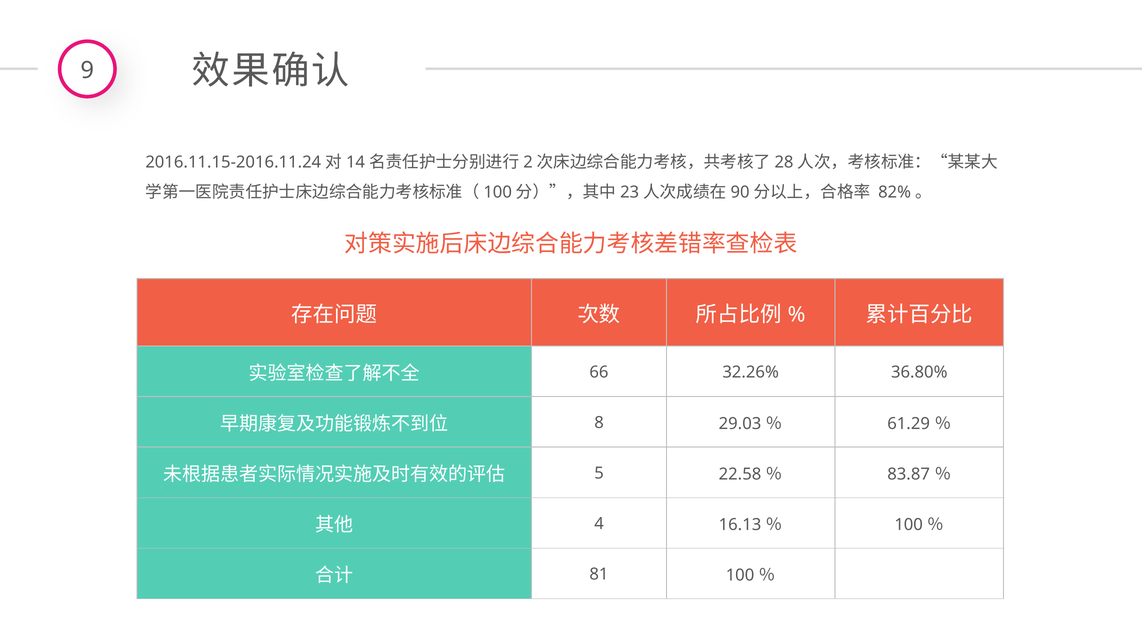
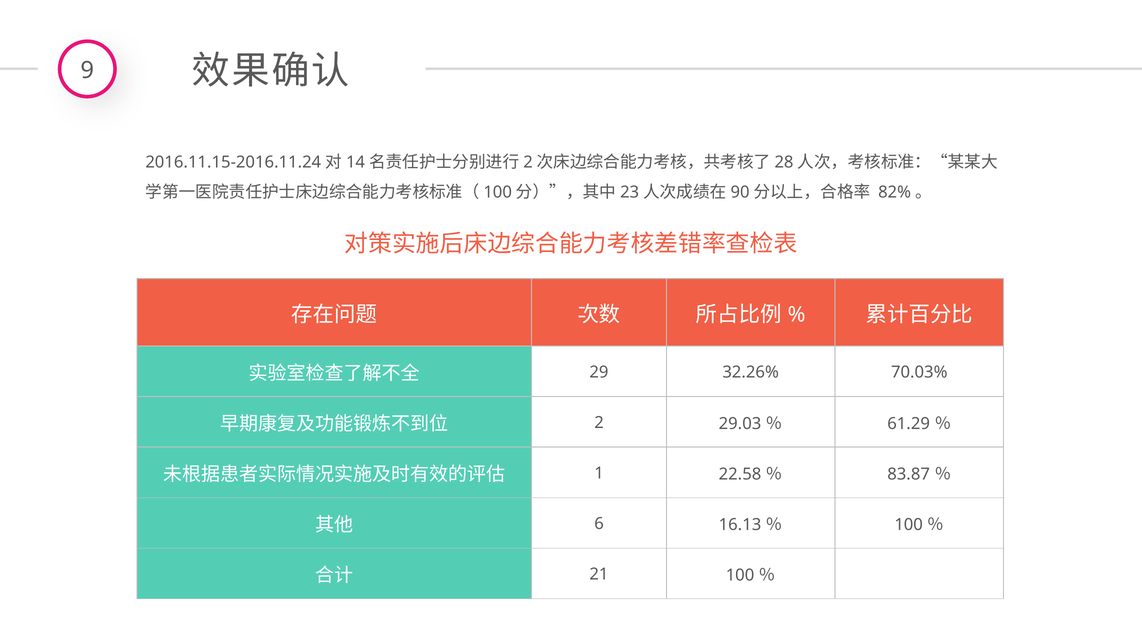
66: 66 -> 29 (599, 372)
36.80%: 36.80% -> 70.03% (919, 372)
8: 8 -> 2 (599, 423)
5: 5 -> 1 (599, 474)
4: 4 -> 6 (599, 524)
81: 81 -> 21 (599, 575)
